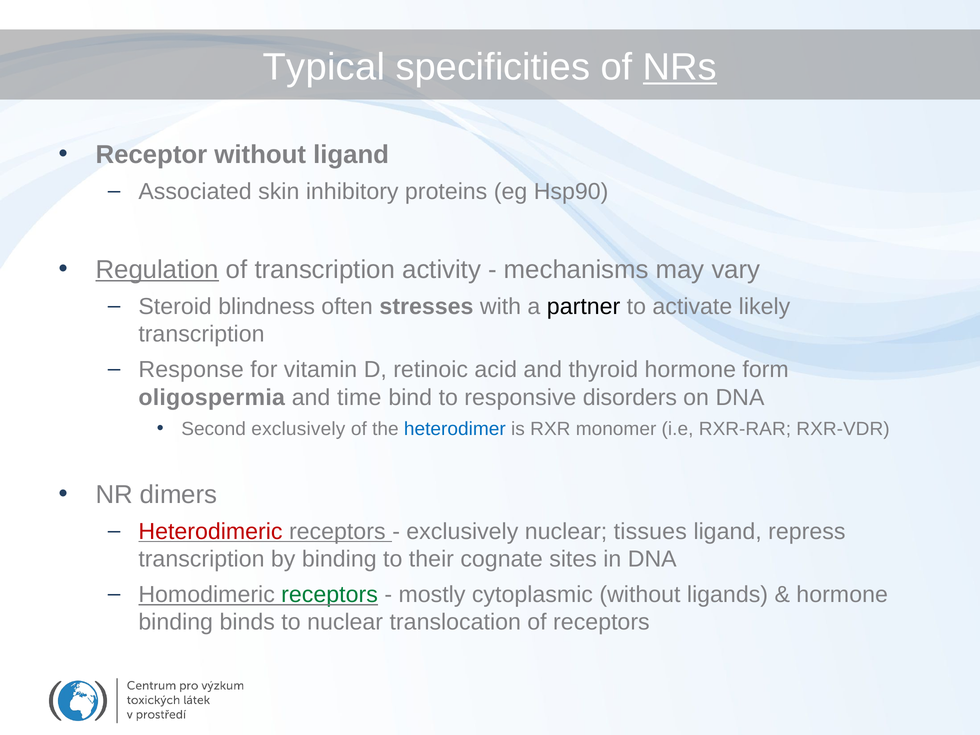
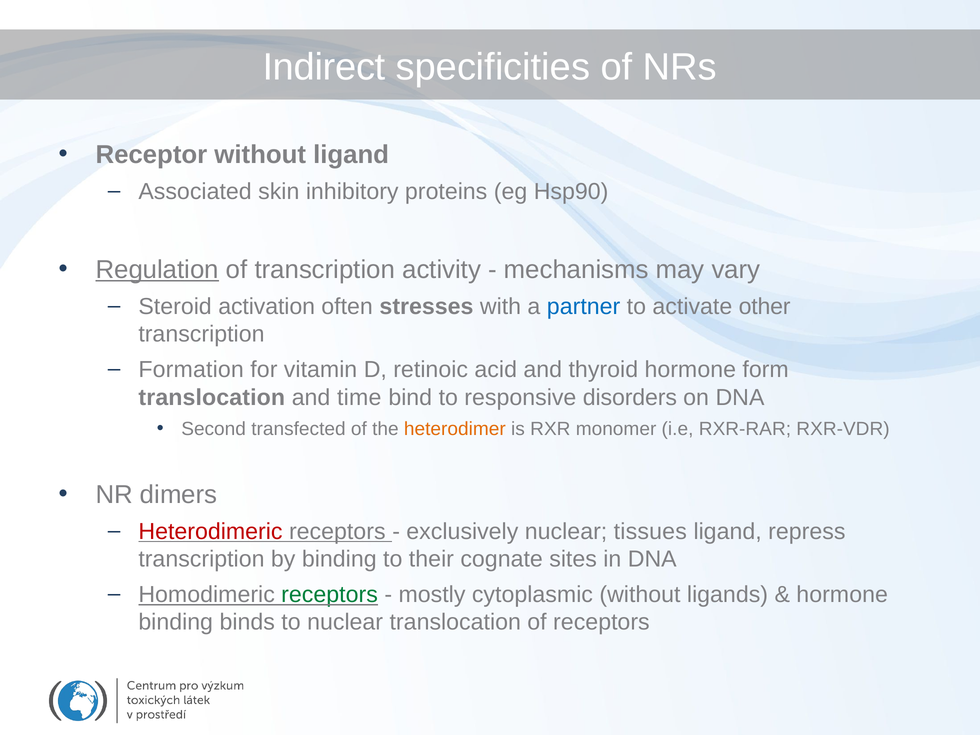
Typical: Typical -> Indirect (324, 67)
NRs underline: present -> none (680, 67)
blindness: blindness -> activation (267, 306)
partner colour: black -> blue (584, 306)
likely: likely -> other (765, 306)
Response: Response -> Formation (191, 370)
oligospermia: oligospermia -> translocation (212, 397)
Second exclusively: exclusively -> transfected (298, 429)
heterodimer colour: blue -> orange (455, 429)
